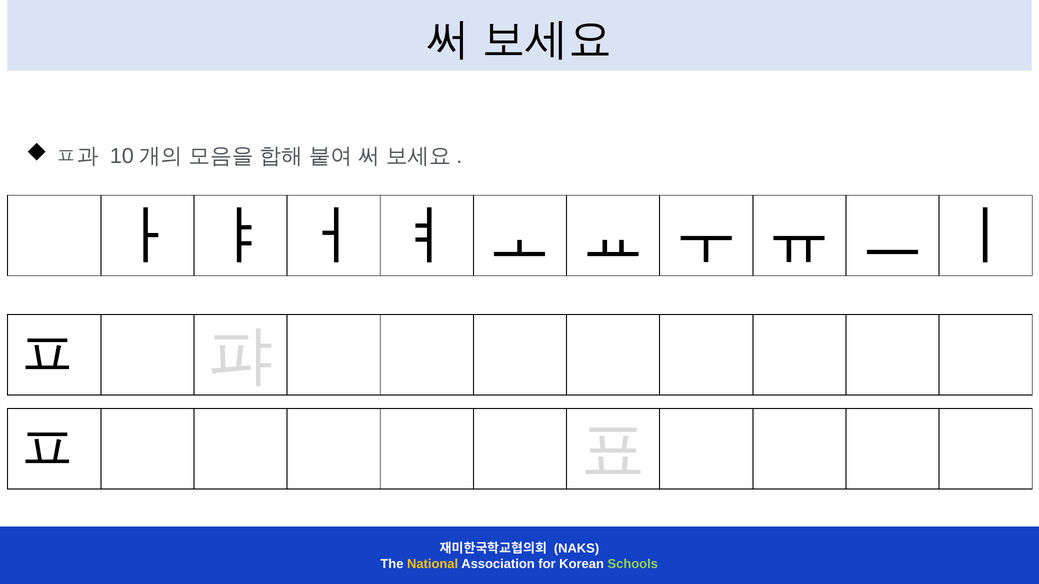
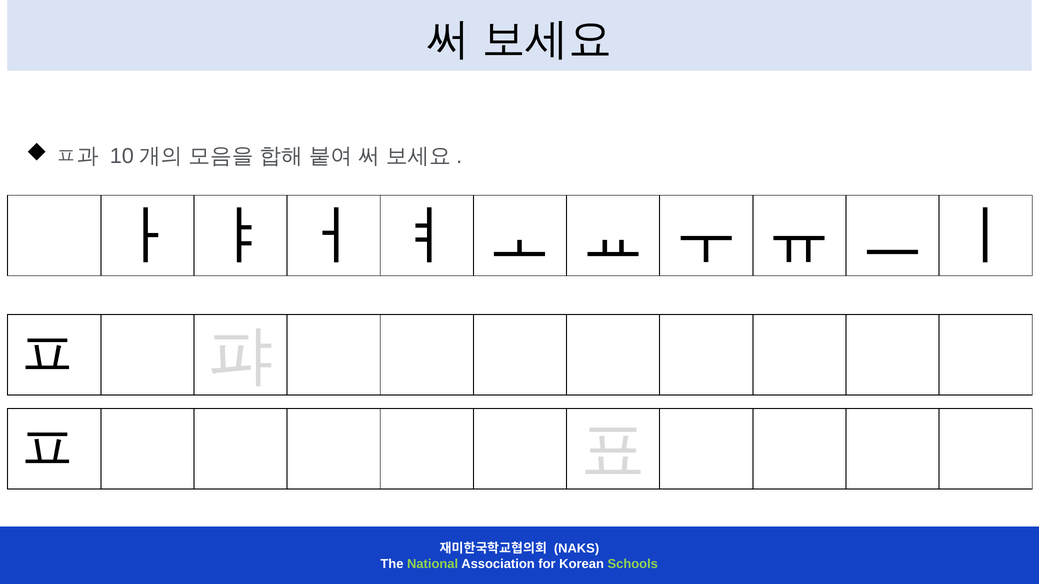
National colour: yellow -> light green (433, 564)
